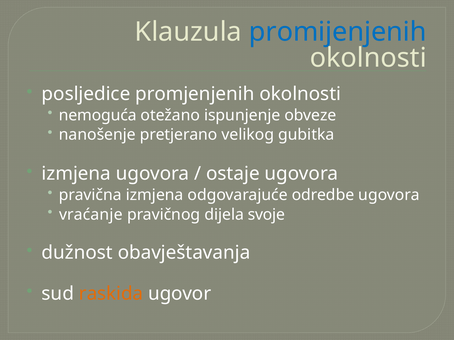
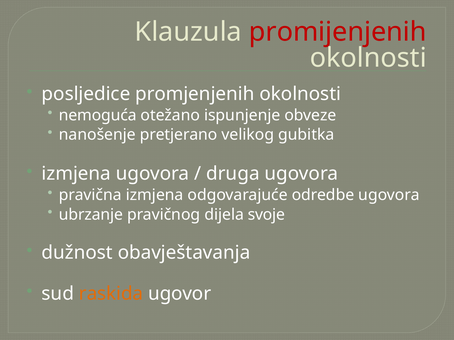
promijenjenih colour: blue -> red (338, 32)
ostaje: ostaje -> druga (233, 174)
vraćanje: vraćanje -> ubrzanje (91, 215)
